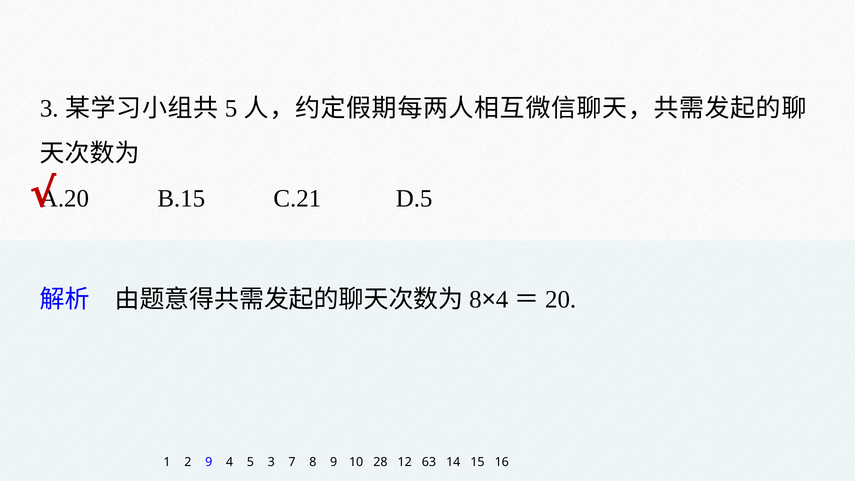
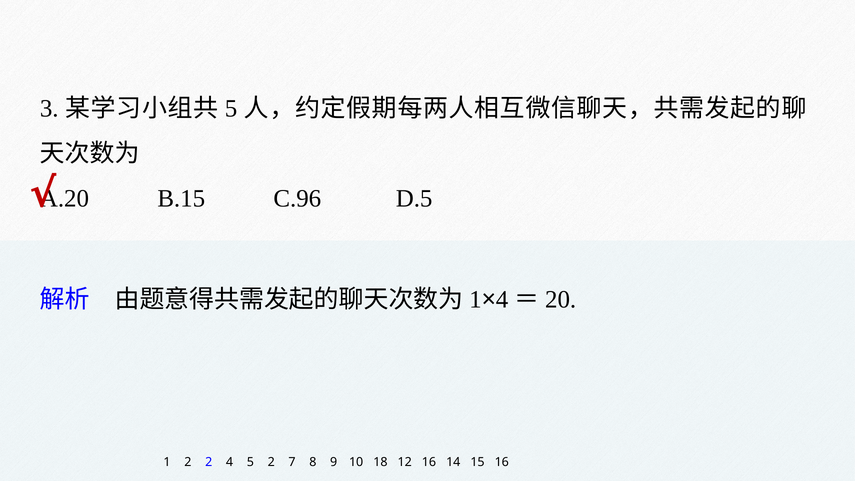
C.21: C.21 -> C.96 (297, 198)
8: 8 -> 1 (475, 299)
2 9: 9 -> 2 (209, 462)
5 3: 3 -> 2 (271, 462)
28: 28 -> 18 (380, 462)
12 63: 63 -> 16 (429, 462)
